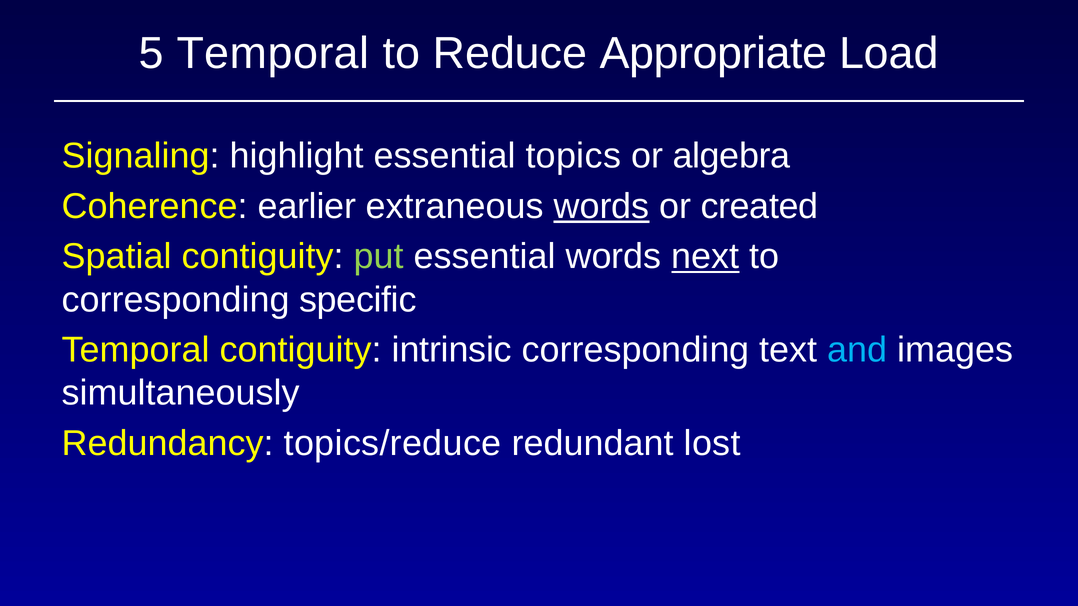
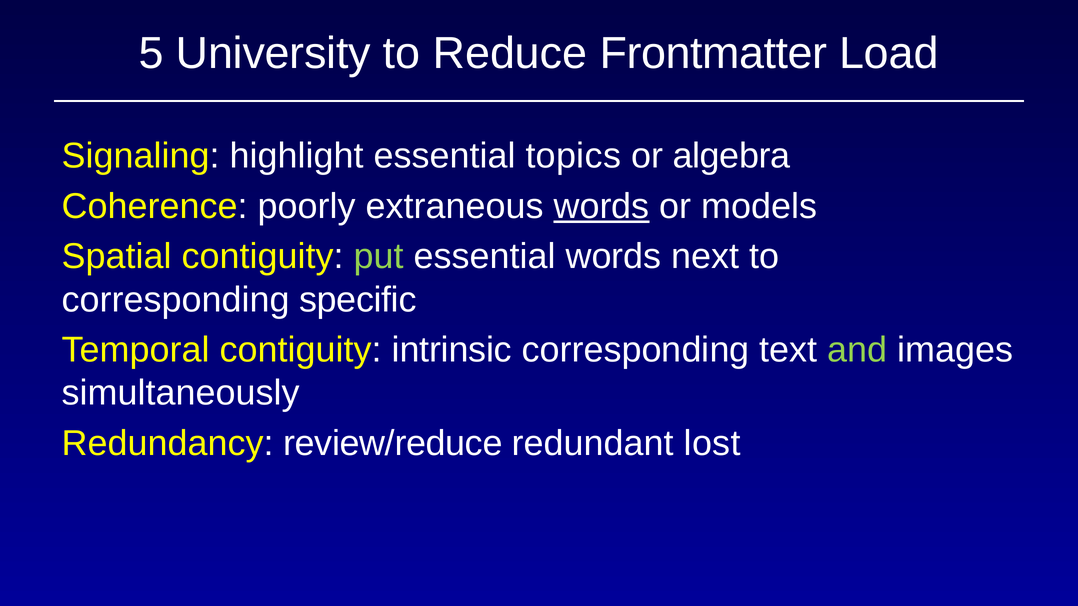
5 Temporal: Temporal -> University (273, 54)
Appropriate: Appropriate -> Frontmatter (713, 54)
earlier: earlier -> poorly (307, 206)
created: created -> models (759, 206)
next underline: present -> none (705, 257)
and colour: light blue -> light green (857, 350)
topics/reduce: topics/reduce -> review/reduce (393, 444)
